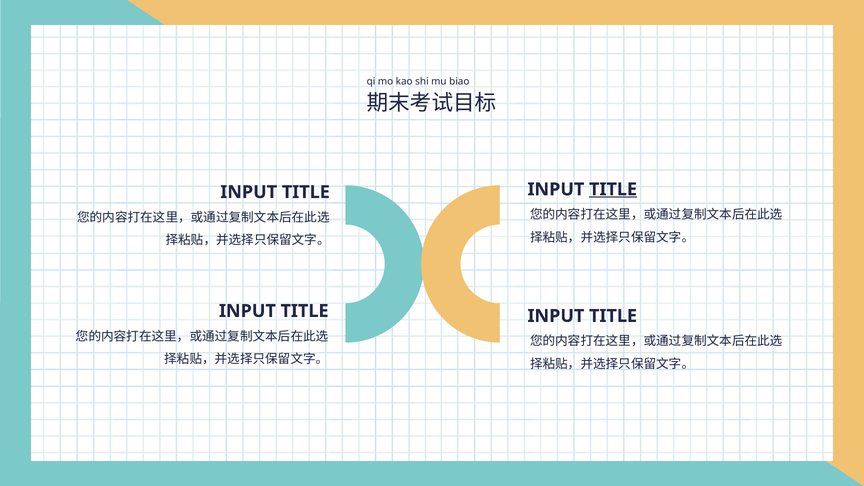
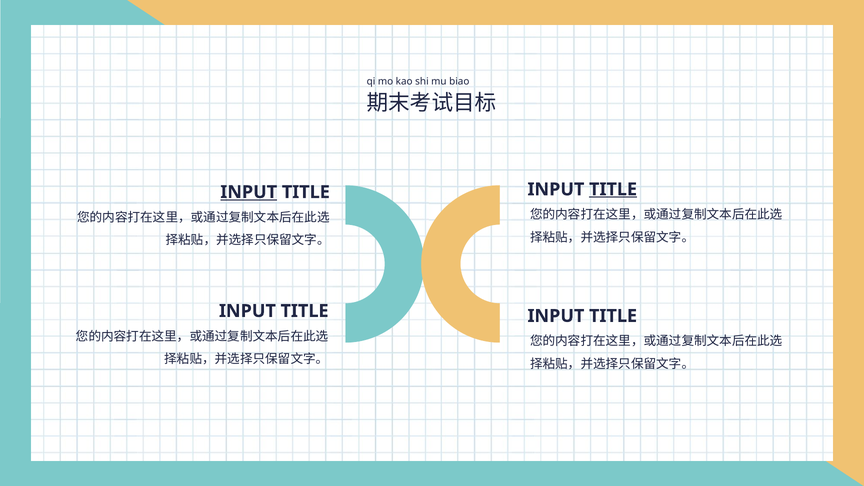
INPUT underline: none -> present (249, 192)
